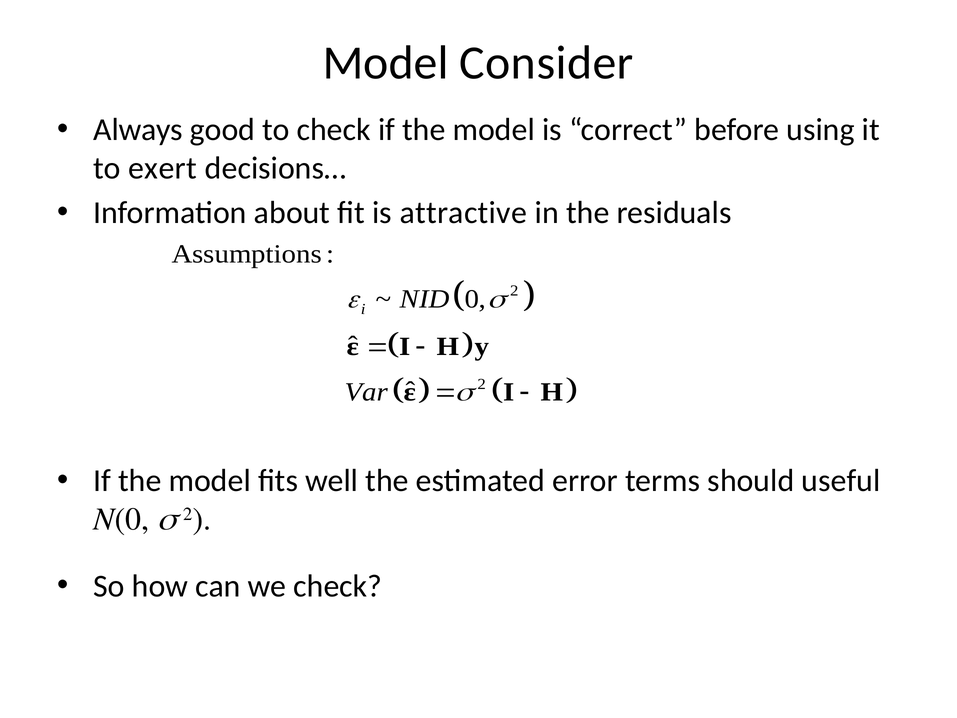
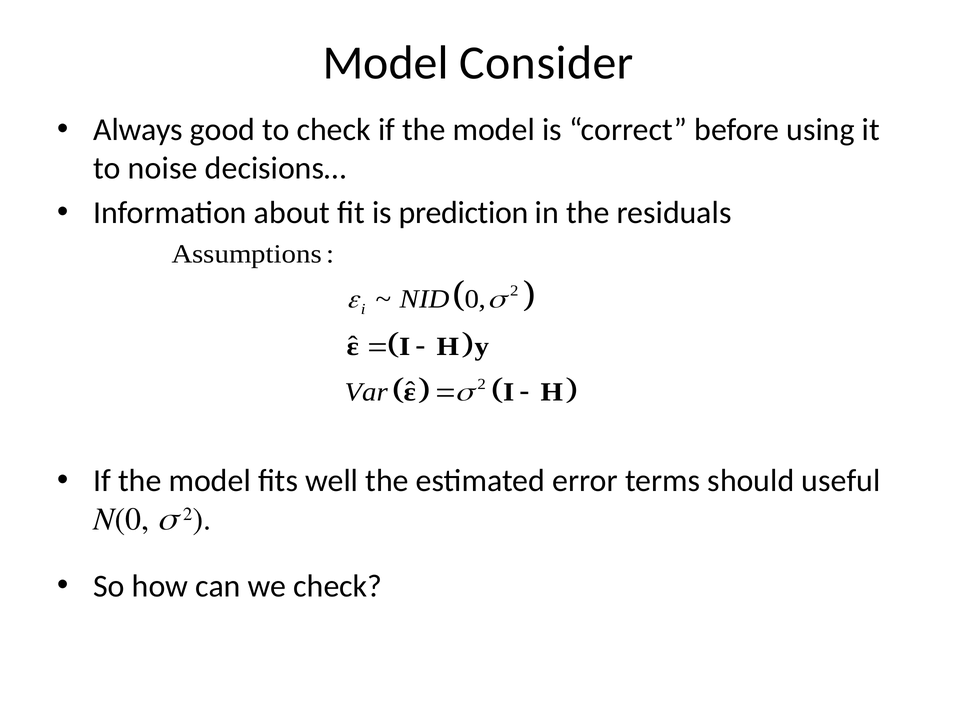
exert: exert -> noise (163, 168)
attractive: attractive -> prediction (464, 213)
